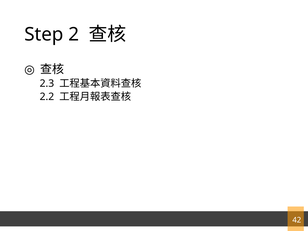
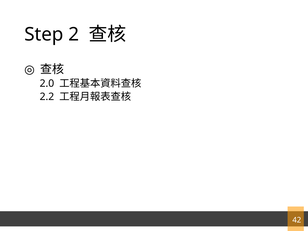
2.3: 2.3 -> 2.0 (47, 84)
